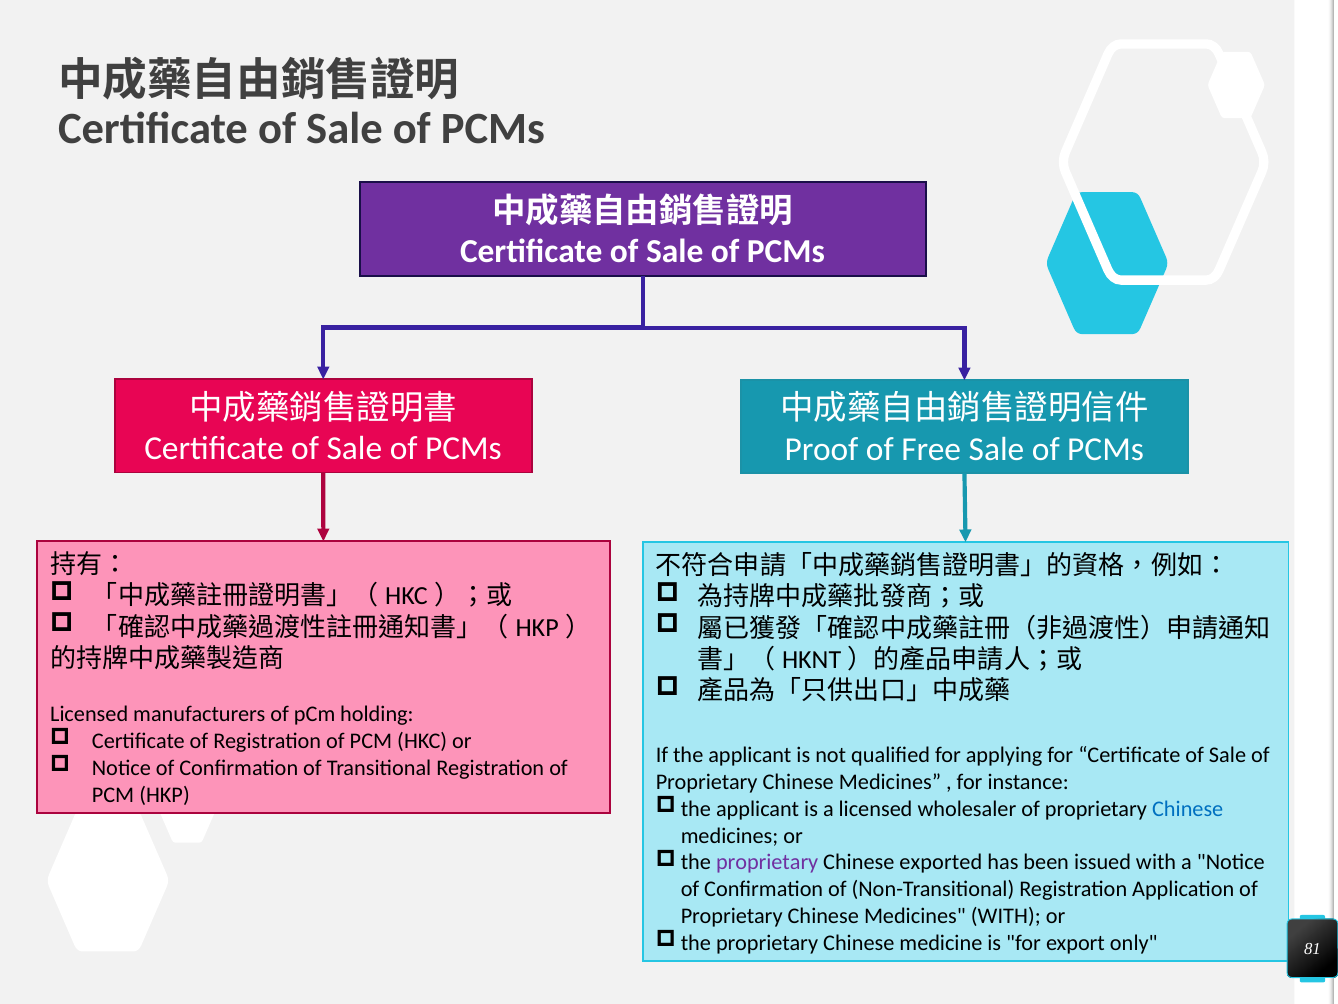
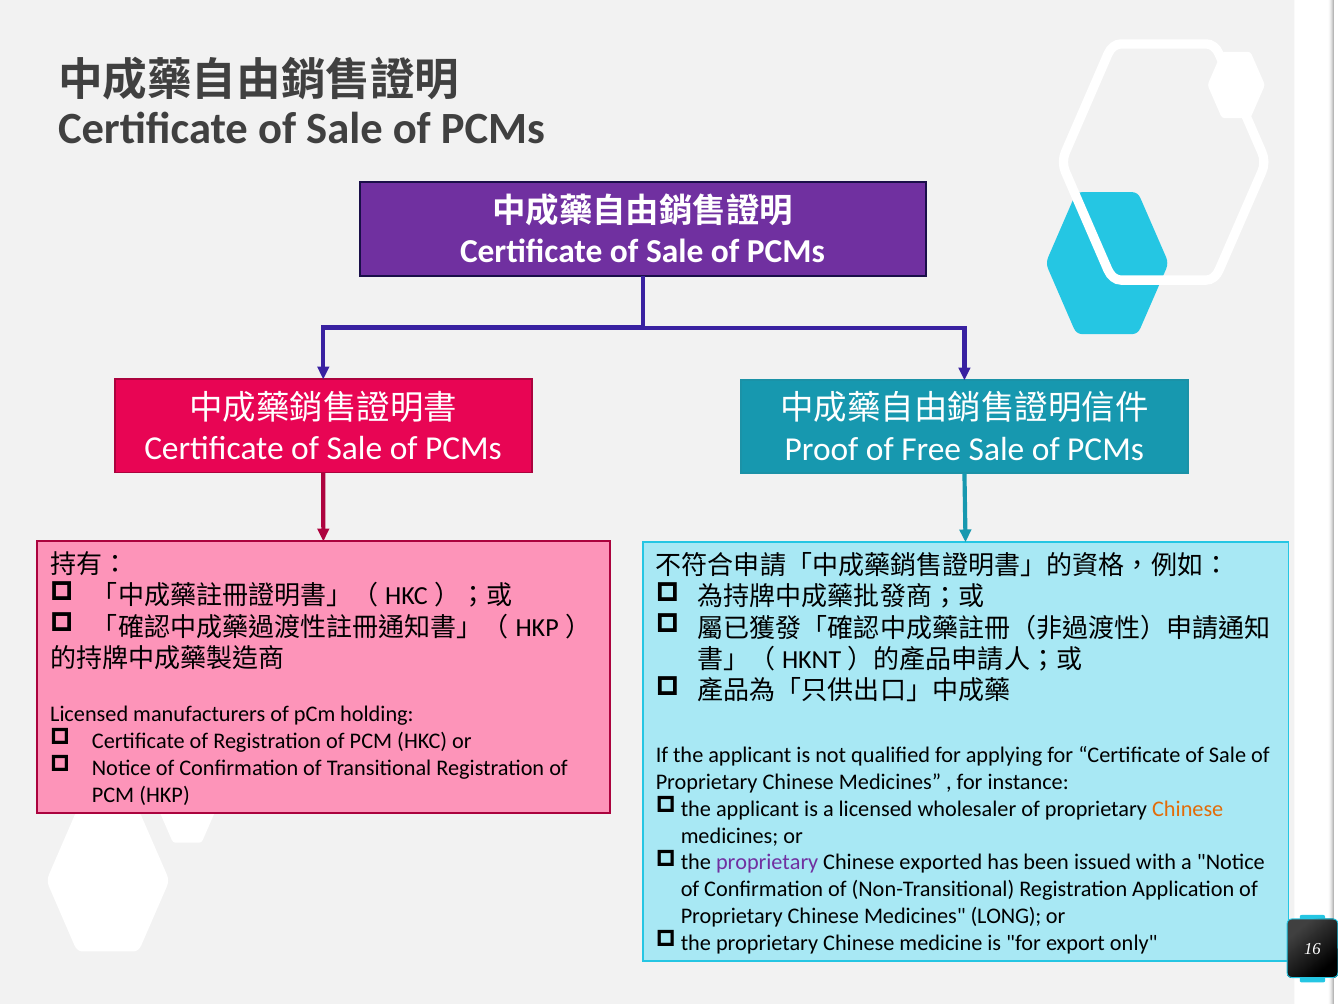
Chinese colour: blue -> orange (1188, 809)
Medicines WITH: WITH -> LONG (1006, 916)
81: 81 -> 16 (1312, 949)
